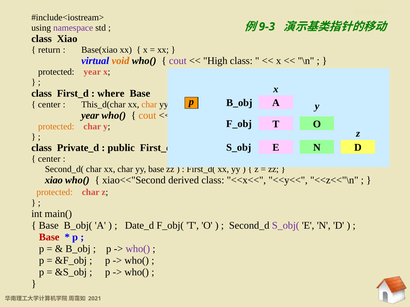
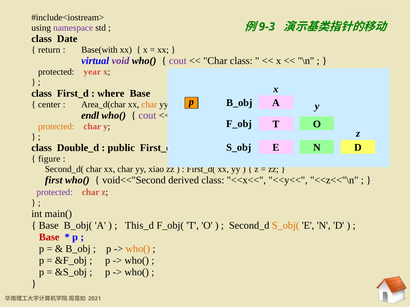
class Xiao: Xiao -> Date (67, 39)
Base(xiao: Base(xiao -> Base(with (99, 50)
void colour: orange -> purple (121, 61)
High: High -> Char (215, 61)
This_d(char: This_d(char -> Area_d(char (103, 105)
year: year -> endl (90, 116)
cout colour: orange -> purple (147, 116)
Private_d: Private_d -> Double_d (78, 148)
center: center -> figure (49, 159)
yy base: base -> xiao (156, 169)
xiao: xiao -> first (54, 180)
xiao<<"Second: xiao<<"Second -> void<<"Second (134, 180)
protected colour: orange -> purple (55, 193)
Date_d: Date_d -> This_d (139, 226)
S_obj( colour: purple -> orange (286, 226)
who( colour: purple -> orange (138, 249)
